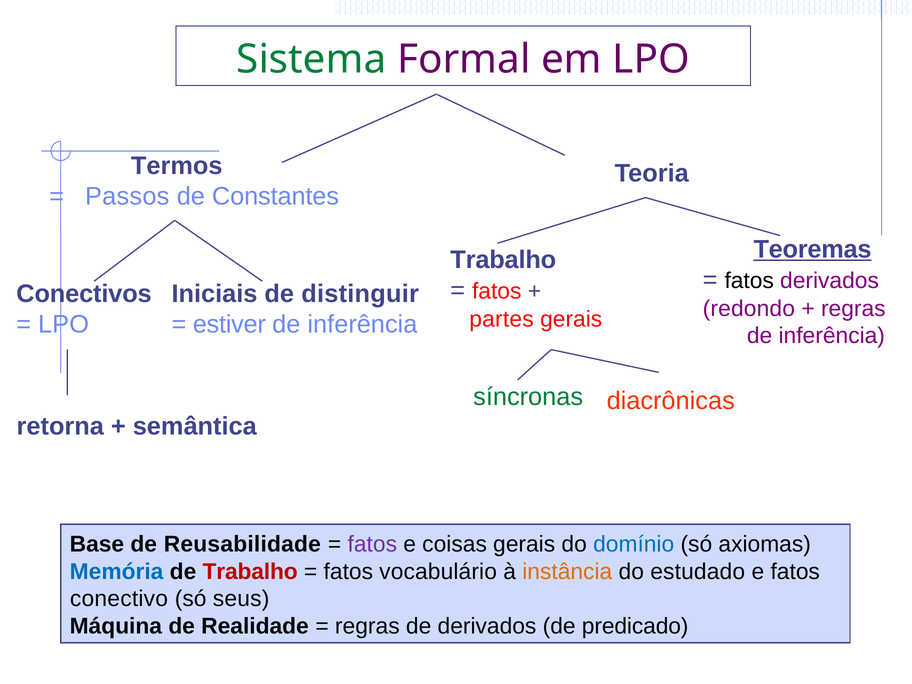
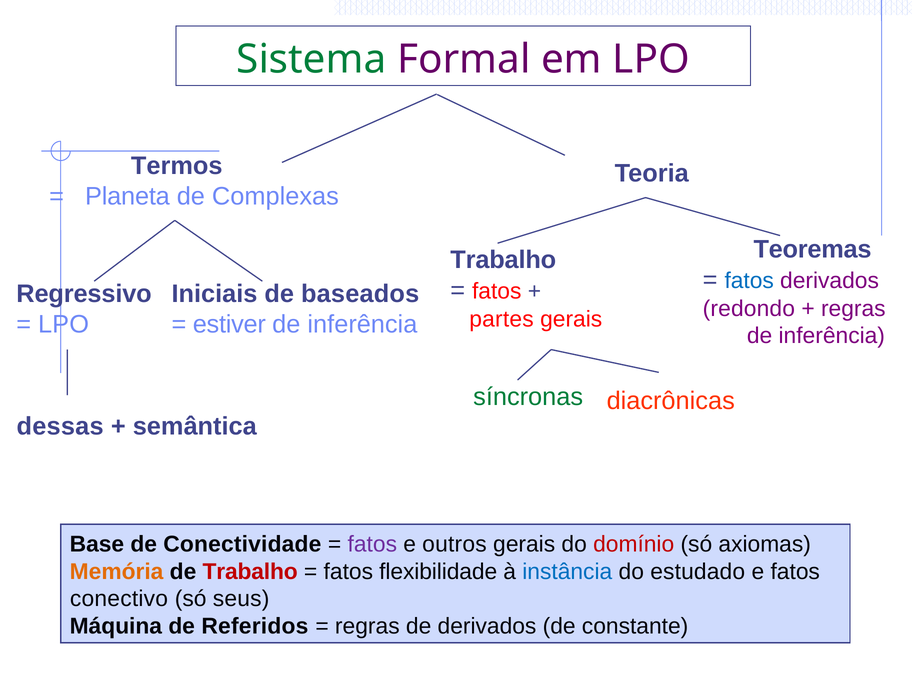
Passos: Passos -> Planeta (127, 196)
Constantes: Constantes -> Complexas (275, 196)
Teoremas underline: present -> none (813, 249)
fatos colour: black -> blue (749, 281)
Conectivos: Conectivos -> Regressivo (84, 294)
distinguir: distinguir -> baseados (360, 294)
retorna: retorna -> dessas (60, 426)
Reusabilidade: Reusabilidade -> Conectividade (242, 544)
coisas: coisas -> outros (454, 544)
domínio colour: blue -> red (634, 544)
Memória colour: blue -> orange (117, 571)
vocabulário: vocabulário -> flexibilidade (438, 571)
instância colour: orange -> blue (567, 571)
Realidade: Realidade -> Referidos (255, 626)
predicado: predicado -> constante (635, 626)
